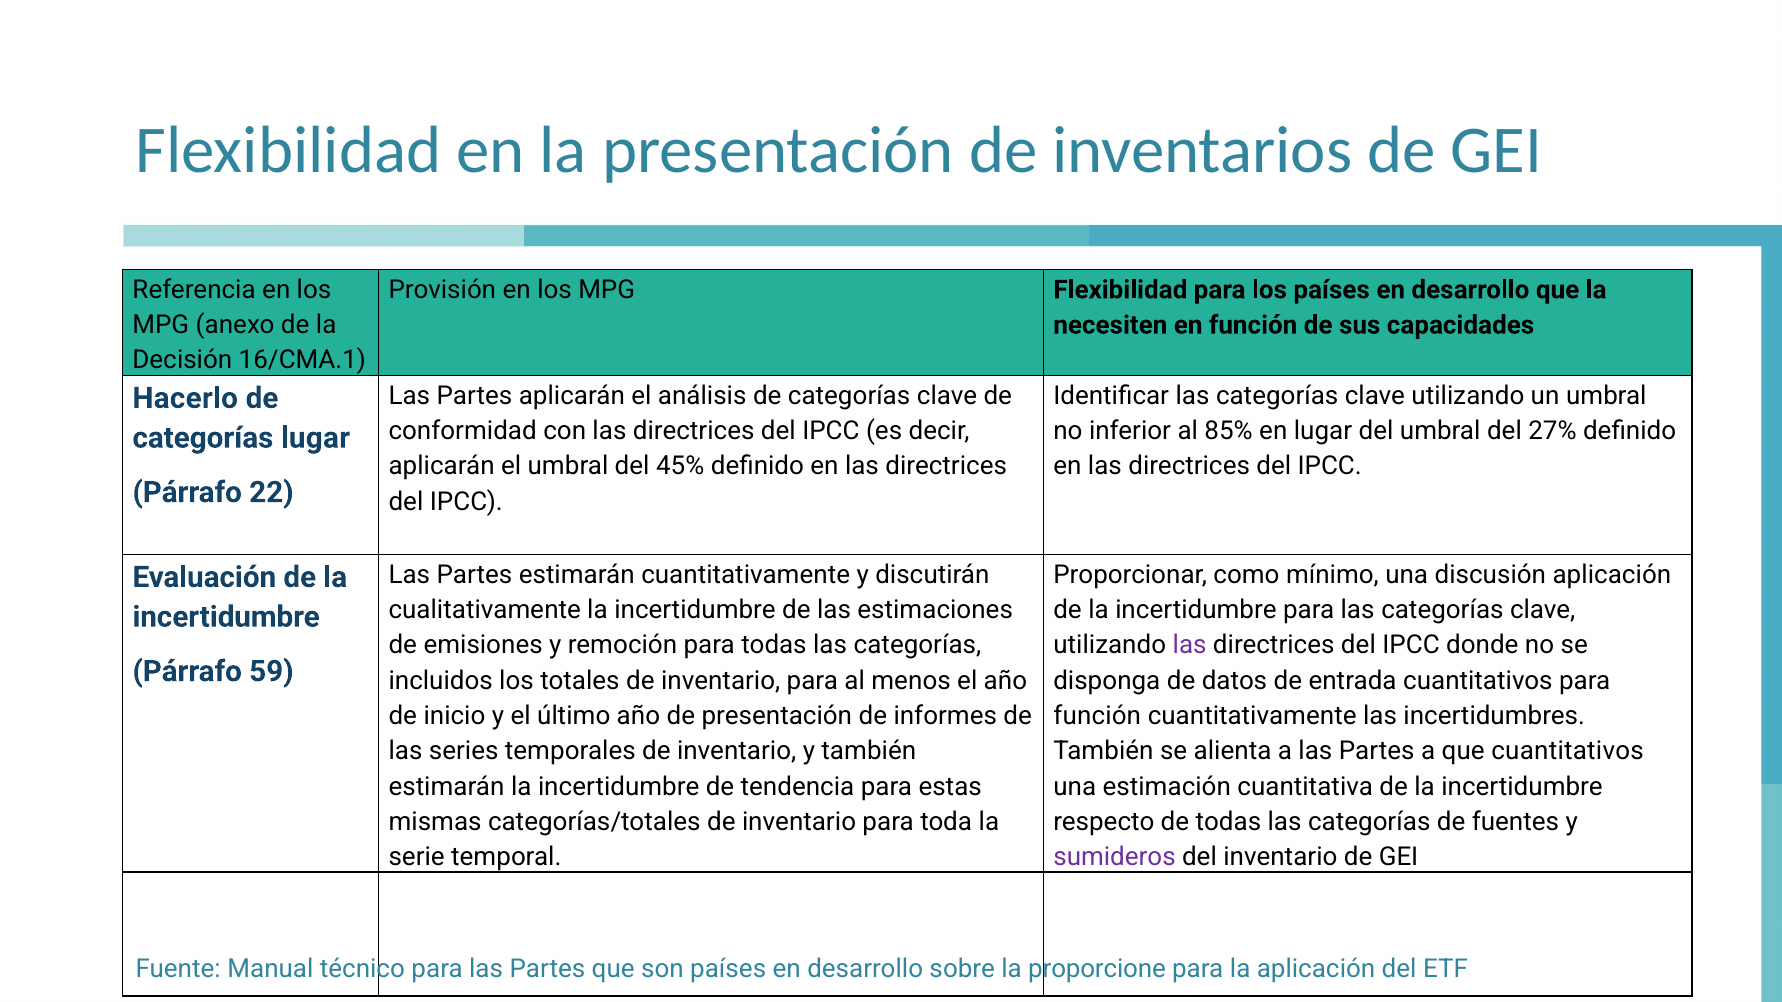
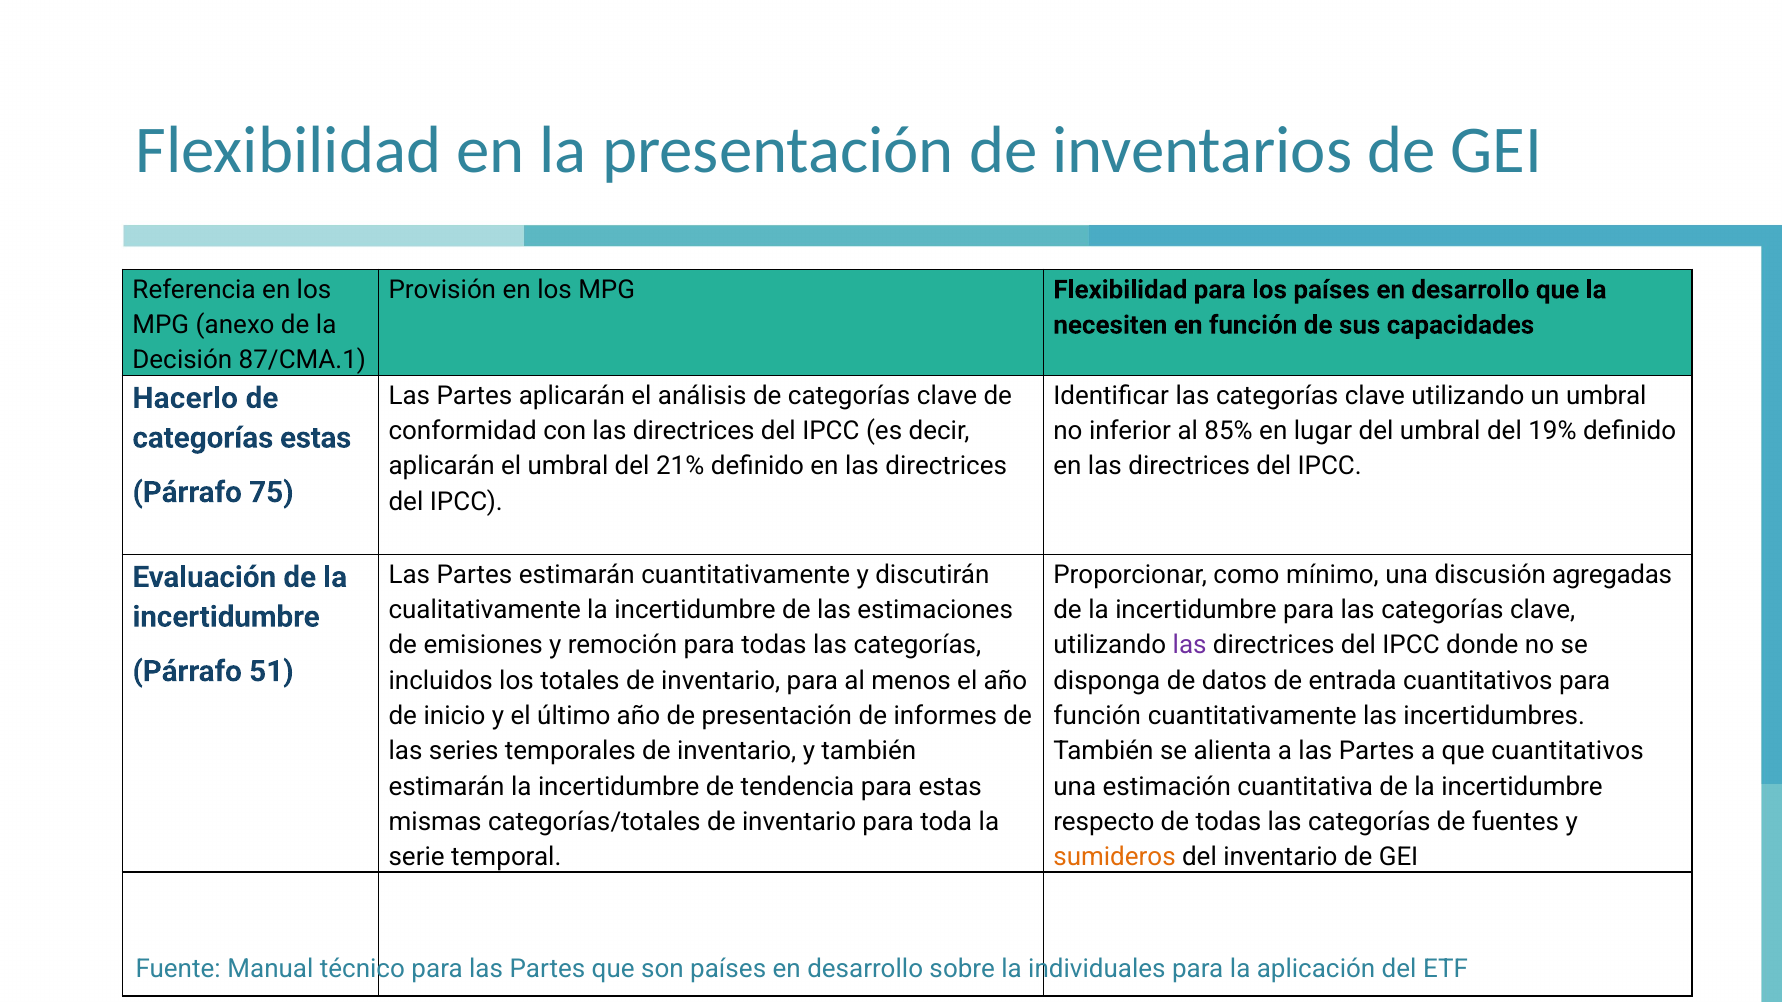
16/CMA.1: 16/CMA.1 -> 87/CMA.1 (302, 360)
27%: 27% -> 19% (1552, 431)
categorías lugar: lugar -> estas (316, 438)
45%: 45% -> 21% (680, 466)
22: 22 -> 75 (271, 492)
discusión aplicación: aplicación -> agregadas (1612, 575)
59: 59 -> 51 (271, 672)
sumideros colour: purple -> orange (1115, 857)
proporcione: proporcione -> individuales (1097, 969)
